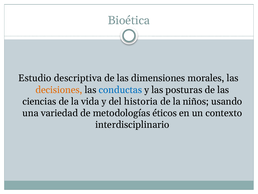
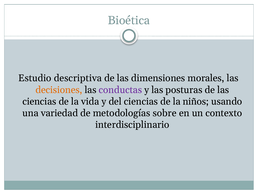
conductas colour: blue -> purple (120, 90)
del historia: historia -> ciencias (141, 101)
éticos: éticos -> sobre (165, 113)
